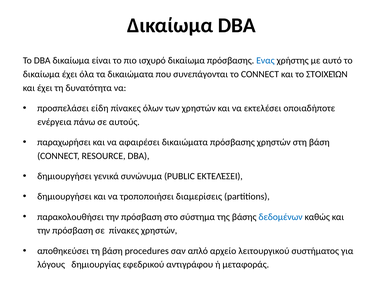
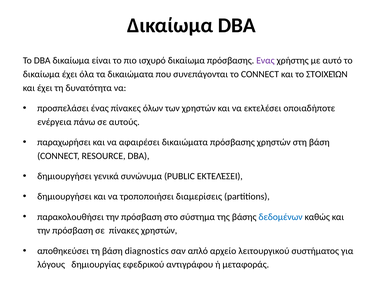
Ενας colour: blue -> purple (265, 61)
είδη: είδη -> ένας (100, 108)
procedures: procedures -> diagnostics (147, 251)
